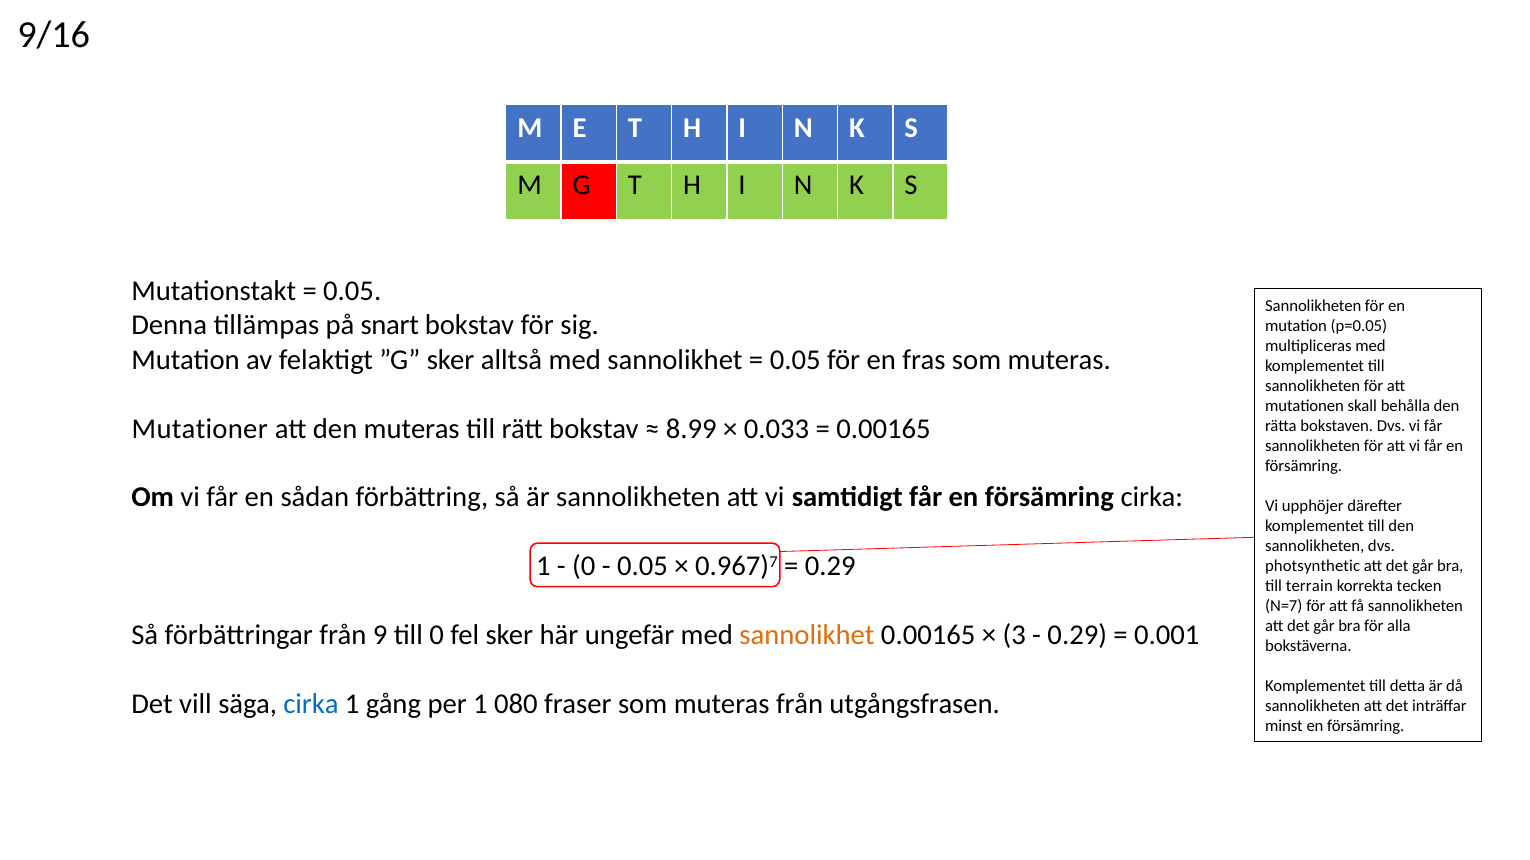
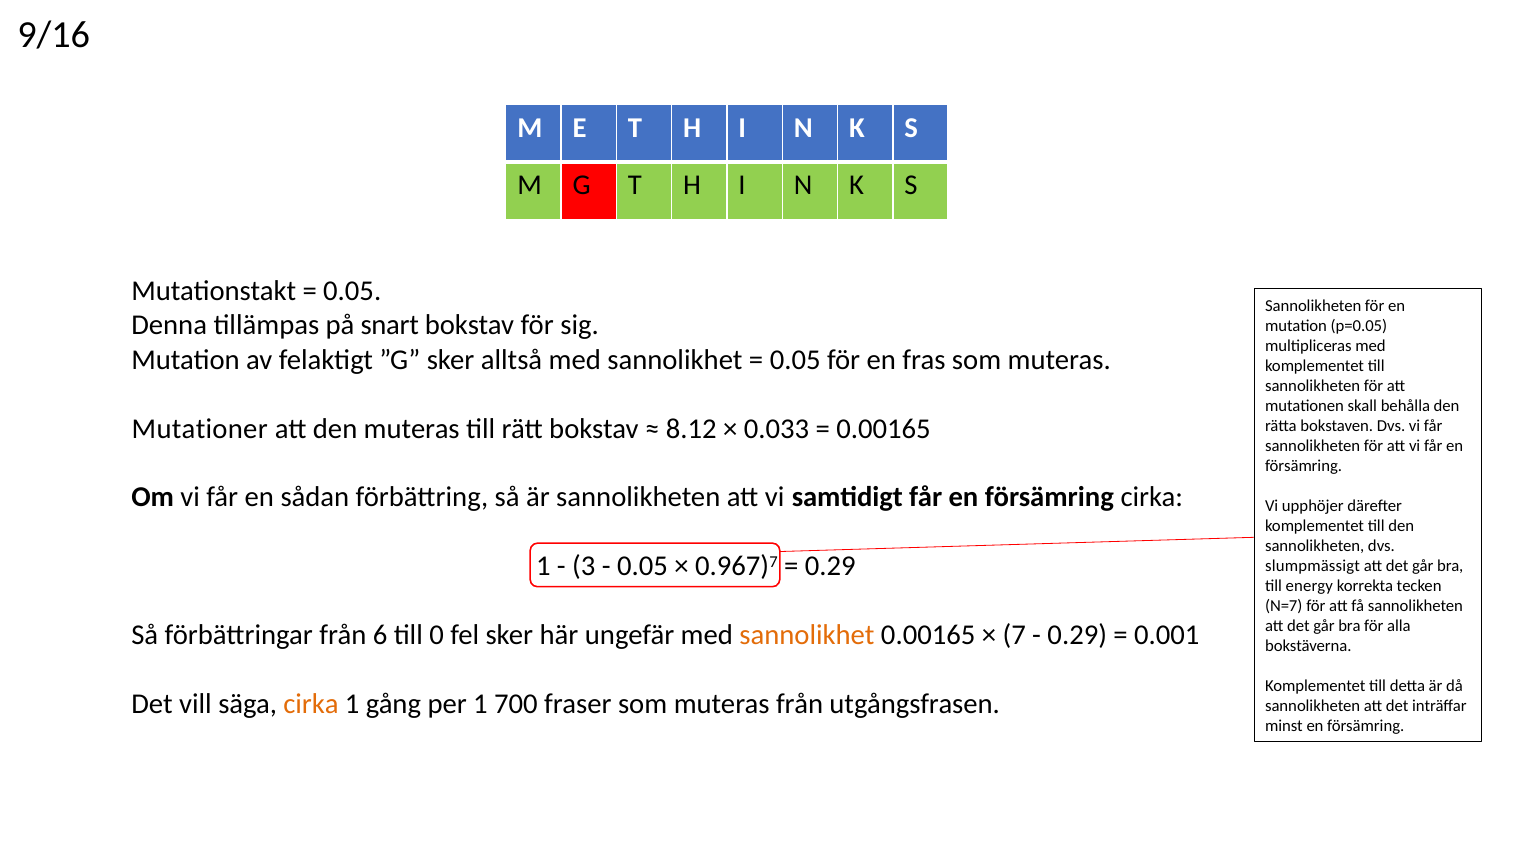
8.99: 8.99 -> 8.12 (691, 429)
0: 0 -> 3 (584, 567)
photsynthetic: photsynthetic -> slumpmässigt (1313, 567)
terrain: terrain -> energy (1309, 587)
9: 9 -> 6 (380, 636)
3: 3 -> 7 (1014, 636)
cirka colour: blue -> orange (311, 704)
080: 080 -> 700 (516, 704)
